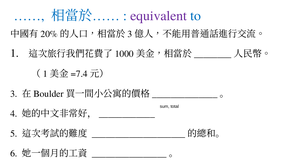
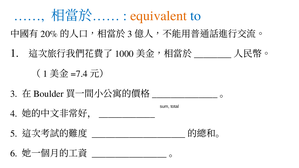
equivalent colour: purple -> orange (159, 16)
